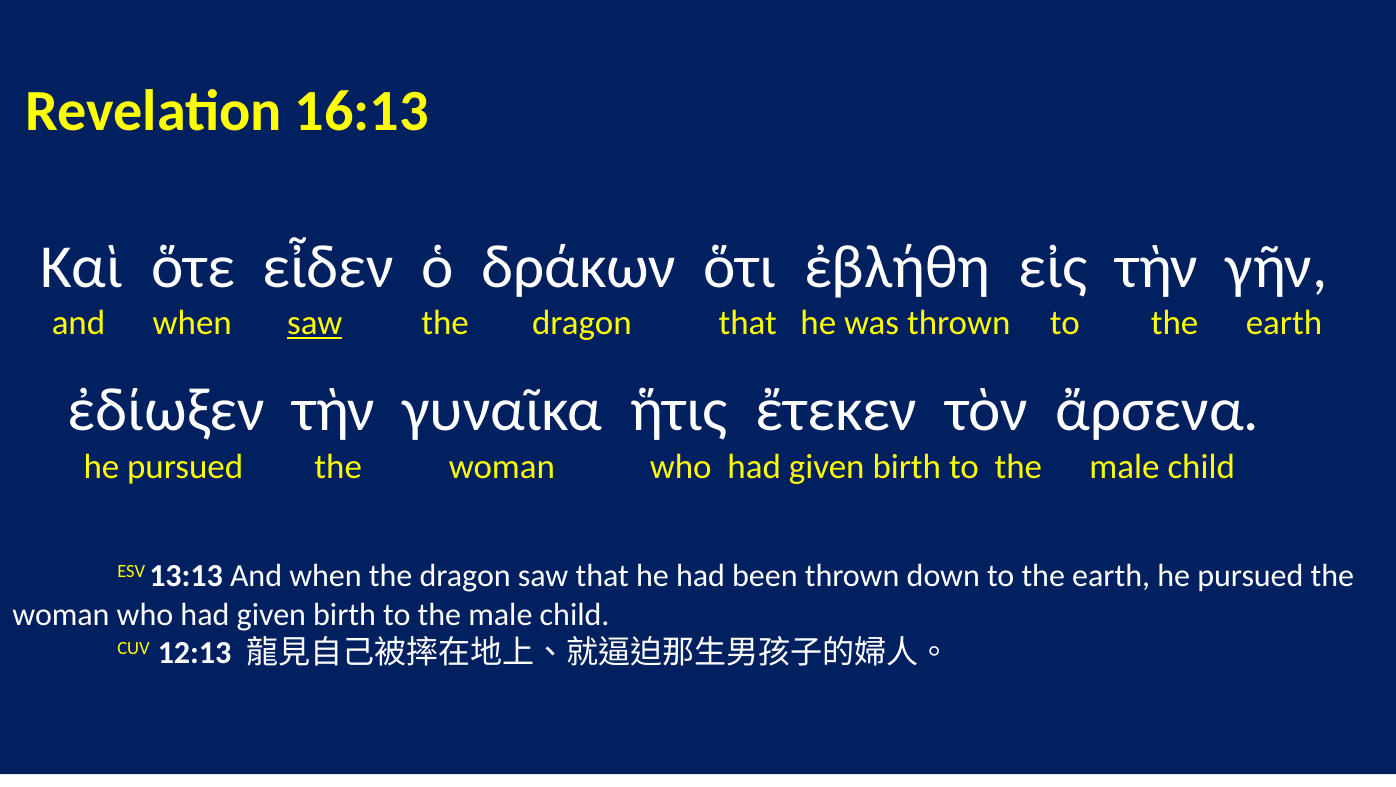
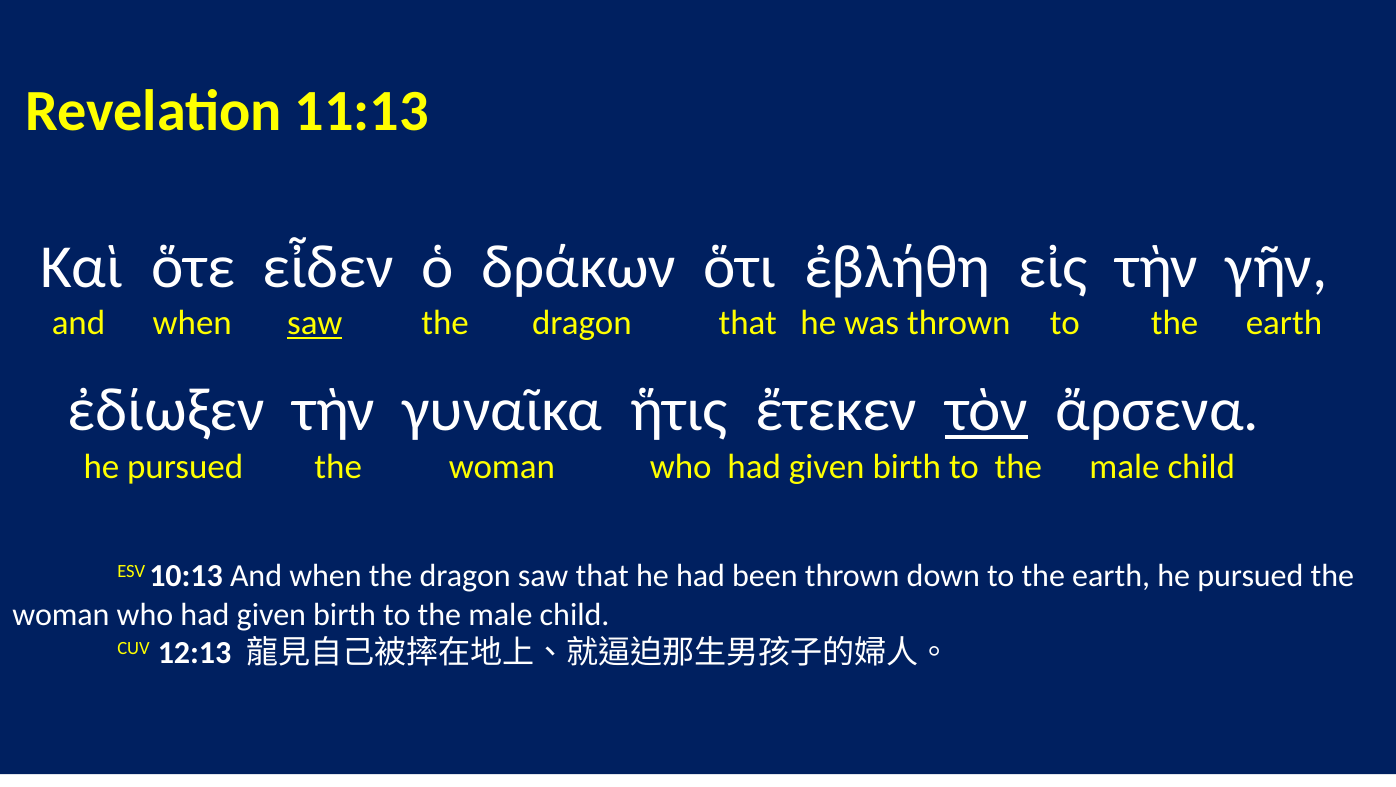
16:13: 16:13 -> 11:13 (362, 112)
τὸν underline: none -> present (987, 411)
13:13: 13:13 -> 10:13 (186, 576)
